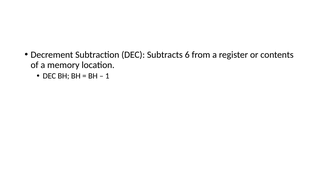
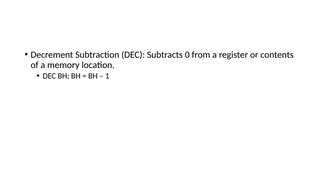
6: 6 -> 0 (187, 55)
